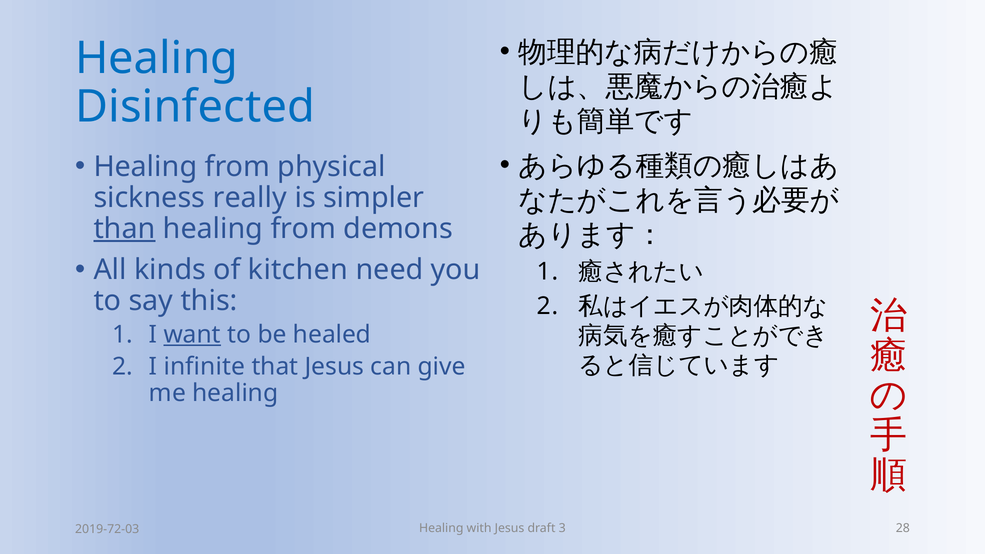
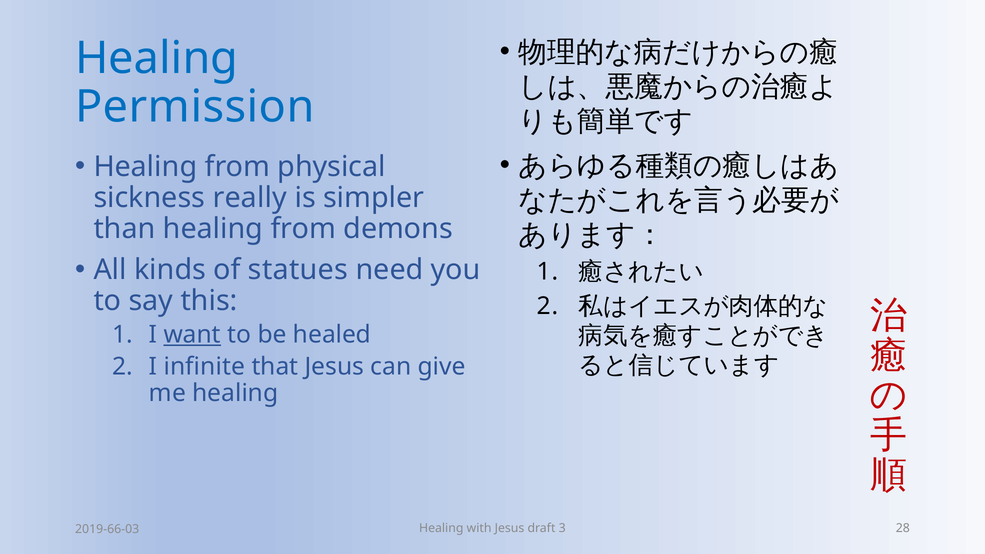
Disinfected: Disinfected -> Permission (195, 107)
than underline: present -> none (125, 229)
kitchen: kitchen -> statues (298, 270)
2019-72-03: 2019-72-03 -> 2019-66-03 (107, 529)
